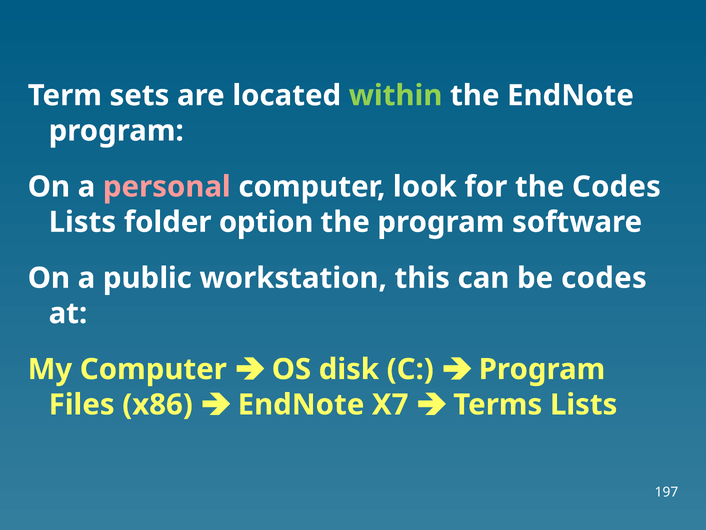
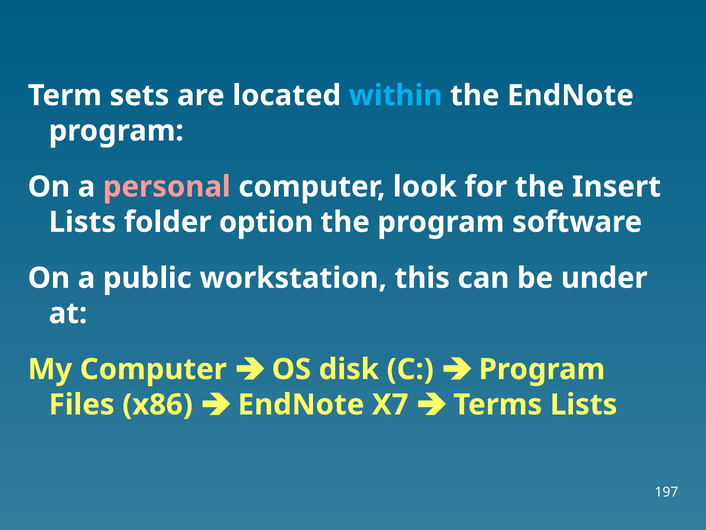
within colour: light green -> light blue (396, 95)
the Codes: Codes -> Insert (616, 187)
be codes: codes -> under (604, 278)
